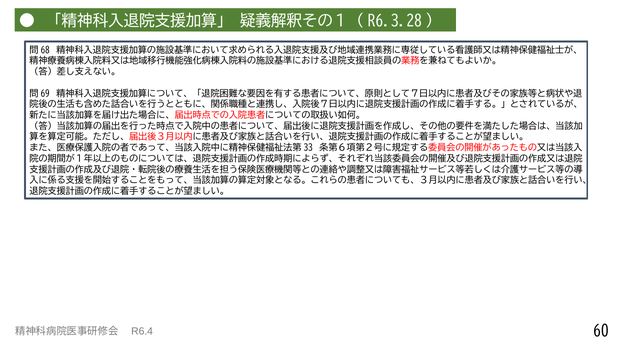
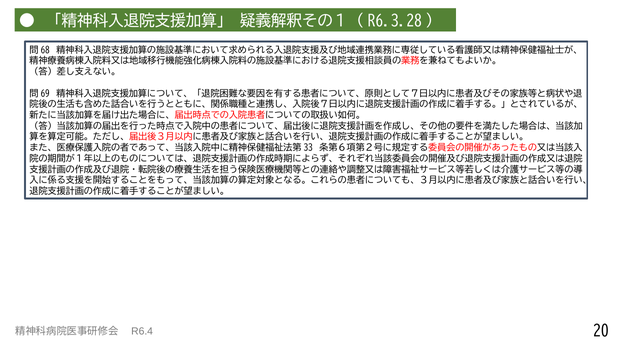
60: 60 -> 20 (601, 331)
